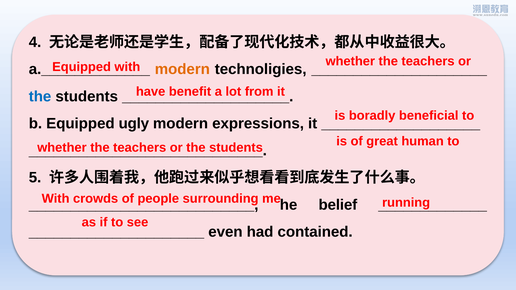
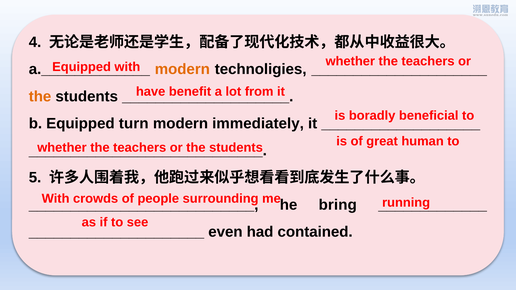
the colour: blue -> orange (40, 96)
ugly: ugly -> turn (134, 124)
expressions: expressions -> immediately (258, 124)
belief: belief -> bring (338, 205)
